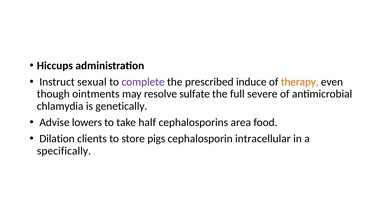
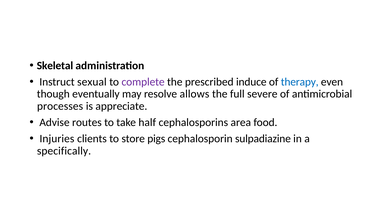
Hiccups: Hiccups -> Skeletal (55, 66)
therapy colour: orange -> blue (300, 82)
ointments: ointments -> eventually (96, 94)
sulfate: sulfate -> allows (195, 94)
chlamydia: chlamydia -> processes (60, 106)
genetically: genetically -> appreciate (121, 106)
lowers: lowers -> routes (87, 123)
Dilation: Dilation -> Injuries (57, 139)
intracellular: intracellular -> sulpadiazine (263, 139)
